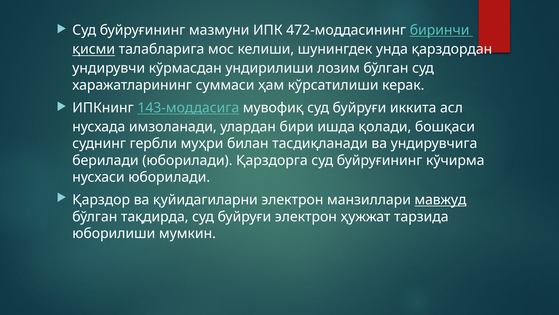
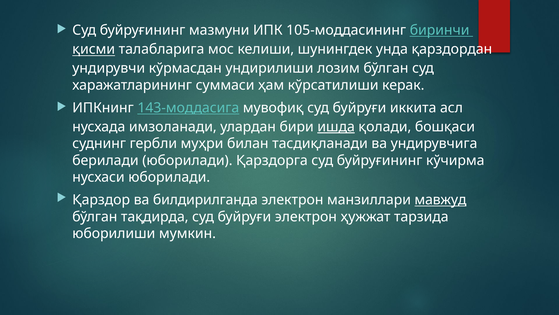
472-моддасининг: 472-моддасининг -> 105-моддасининг (346, 30)
ишда underline: none -> present (336, 127)
қуйидагиларни: қуйидагиларни -> билдирилганда (205, 200)
